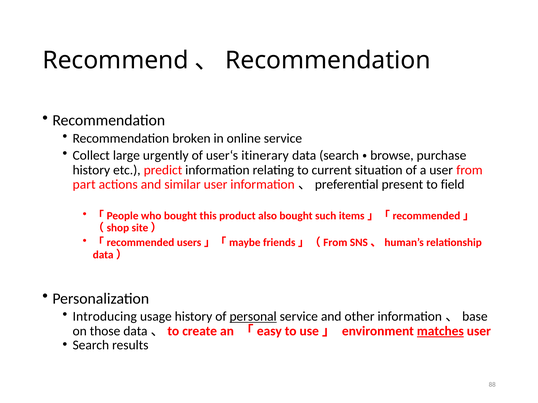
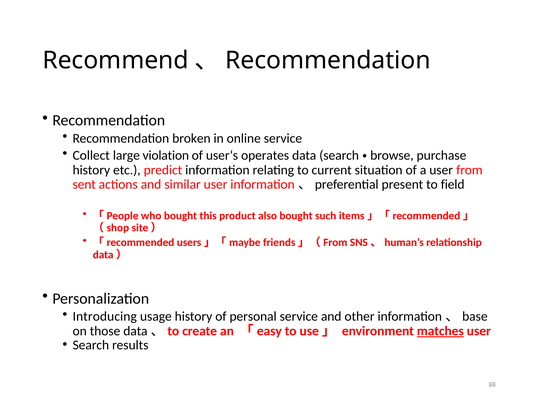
urgently: urgently -> violation (166, 156)
itinerary: itinerary -> operates (265, 156)
part: part -> sent (84, 185)
personal underline: present -> none (253, 317)
